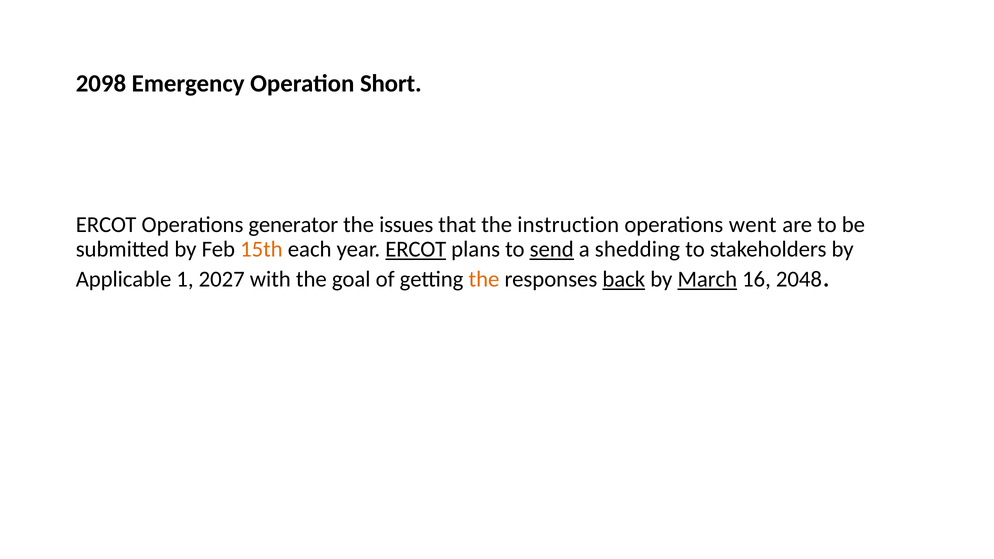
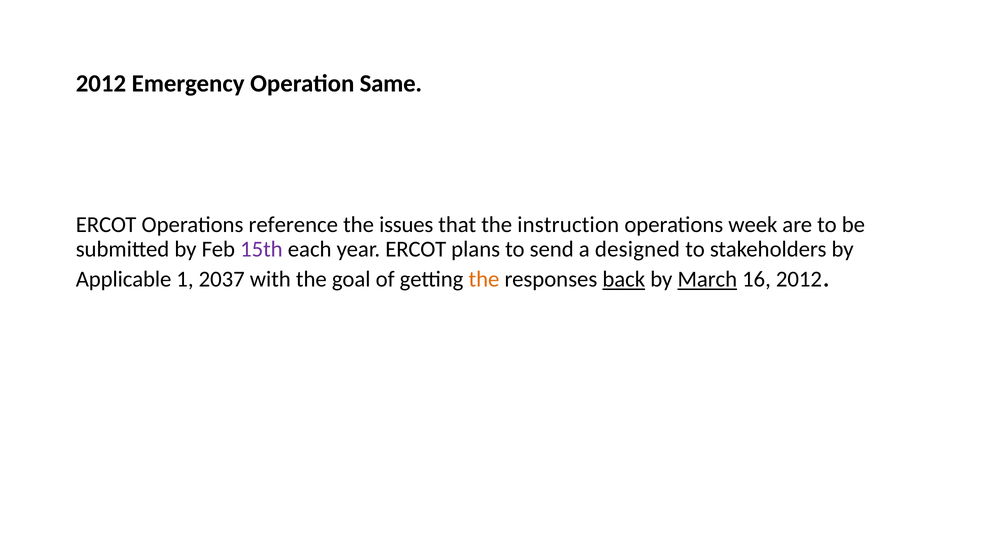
2098: 2098 -> 2012 (101, 84)
Short: Short -> Same (391, 84)
generator: generator -> reference (293, 225)
went: went -> week (753, 225)
15th colour: orange -> purple (261, 249)
ERCOT underline: present -> none (416, 249)
send underline: present -> none (552, 249)
shedding: shedding -> designed (637, 249)
2027: 2027 -> 2037 (222, 279)
16 2048: 2048 -> 2012 (799, 279)
